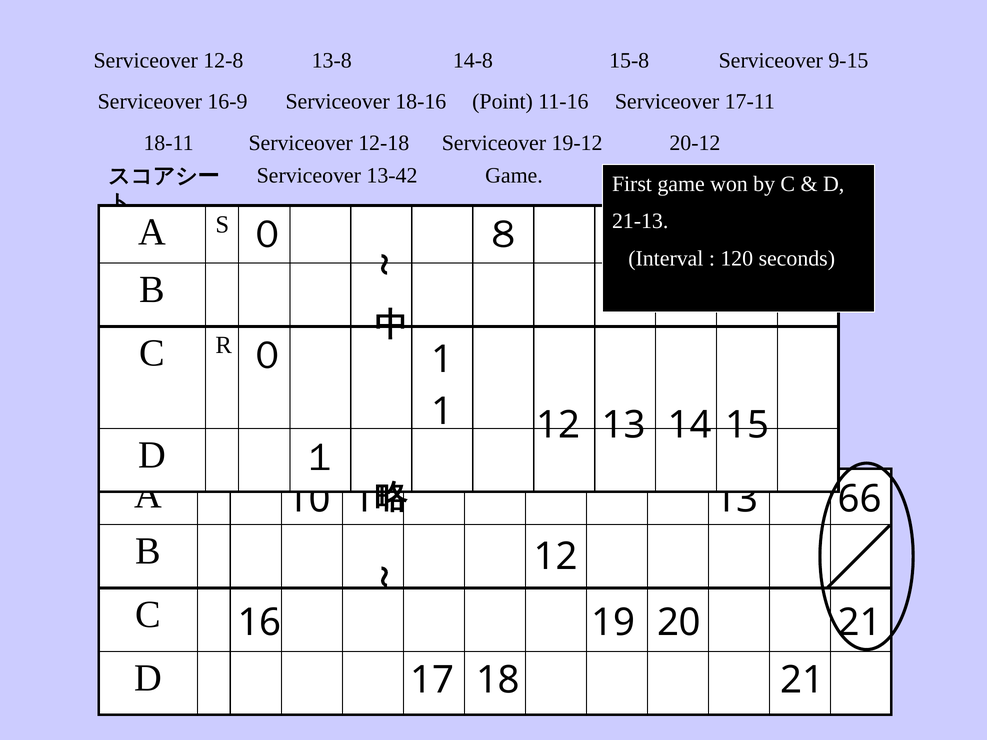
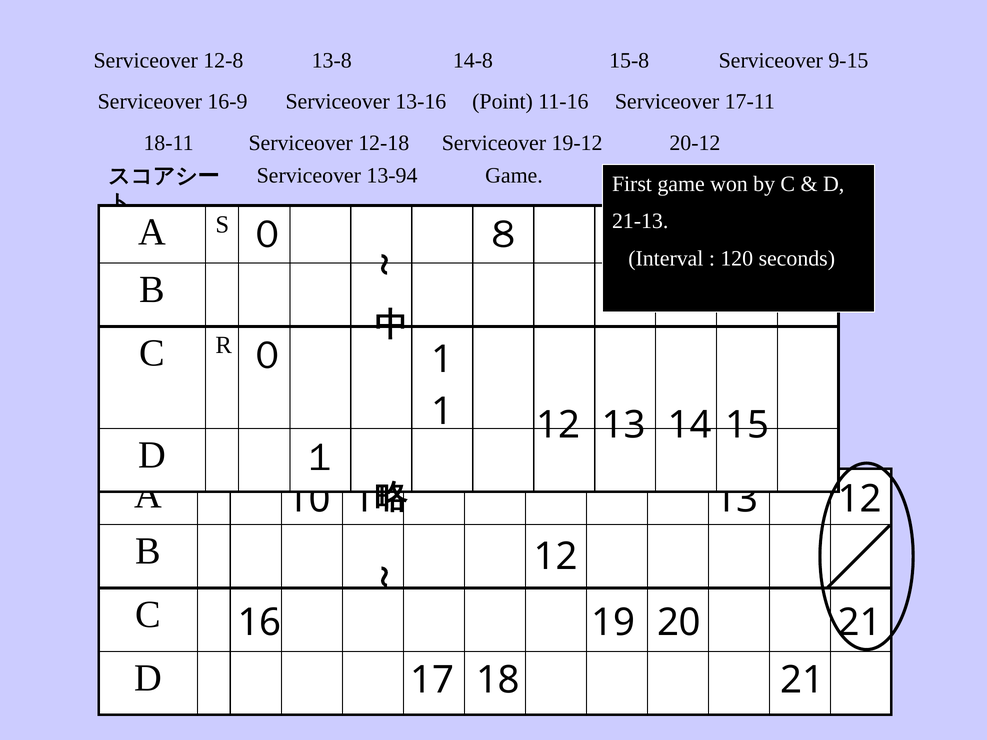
18-16: 18-16 -> 13-16 (421, 102)
13-42: 13-42 -> 13-94 (392, 176)
13 66: 66 -> 12 (860, 499)
